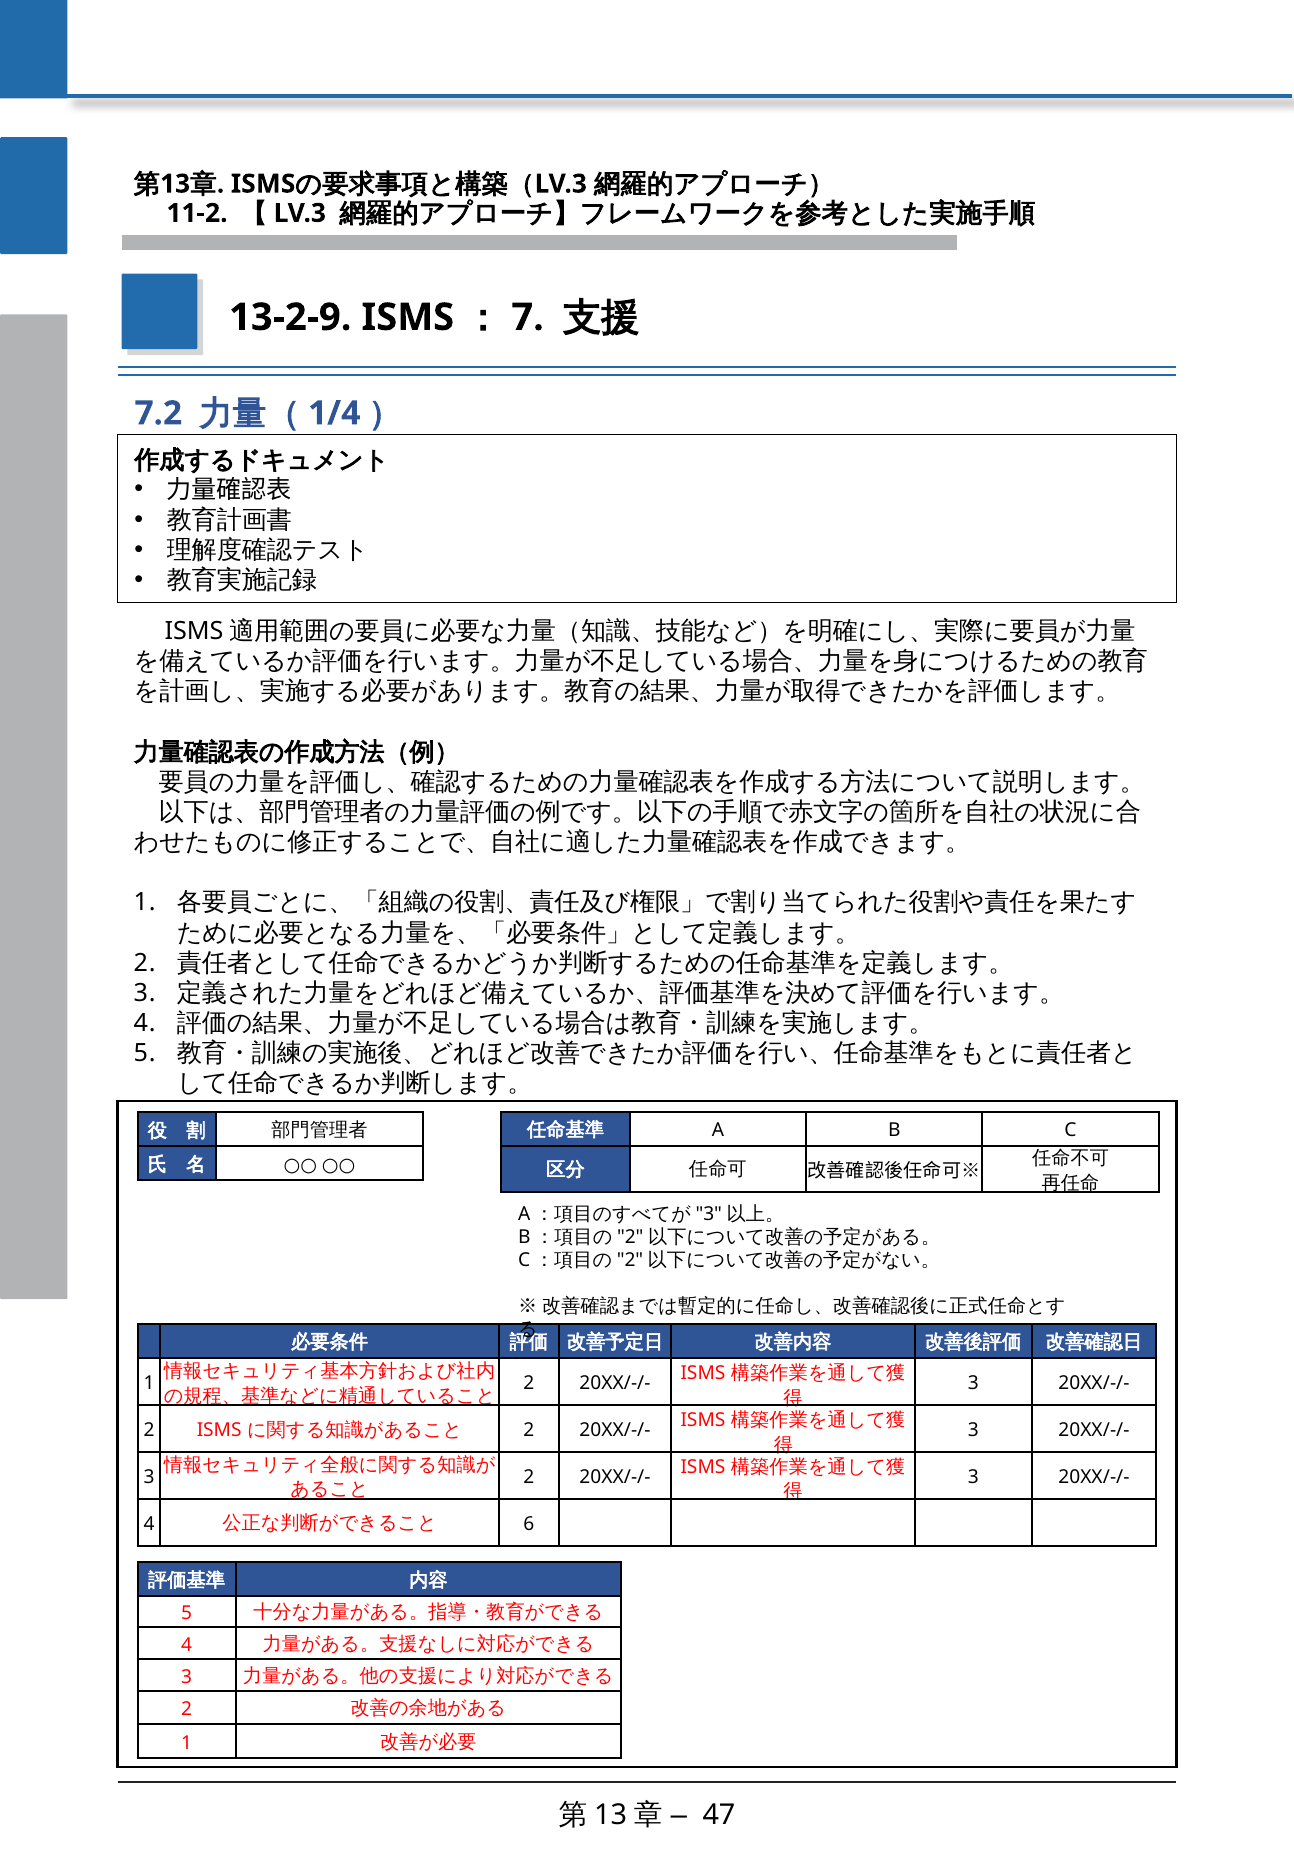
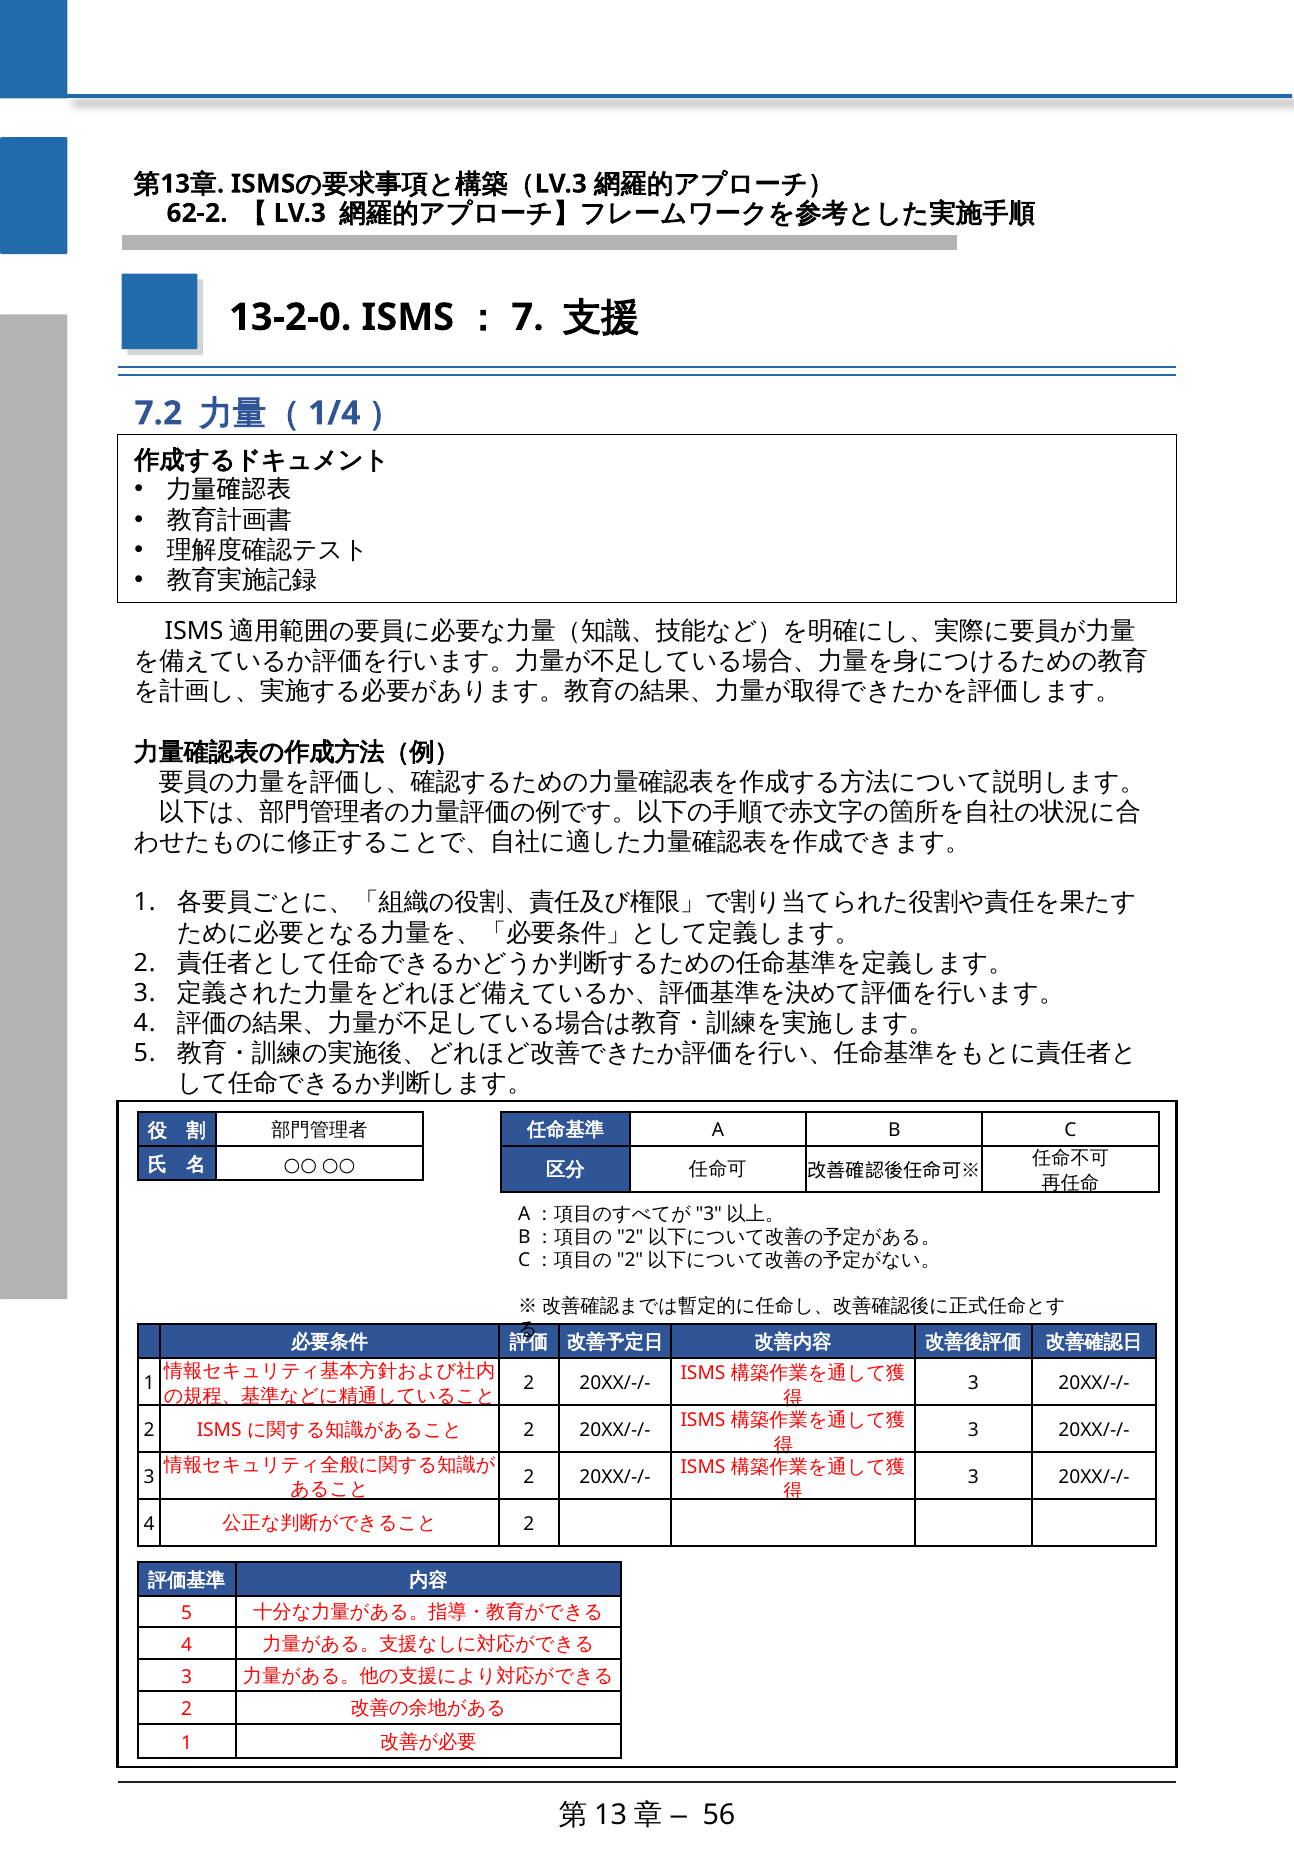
11-2: 11-2 -> 62-2 (197, 213)
13-2-9: 13-2-9 -> 13-2-0 (290, 317)
6: 6 -> 2 (529, 1524)
47: 47 -> 56 (719, 1815)
